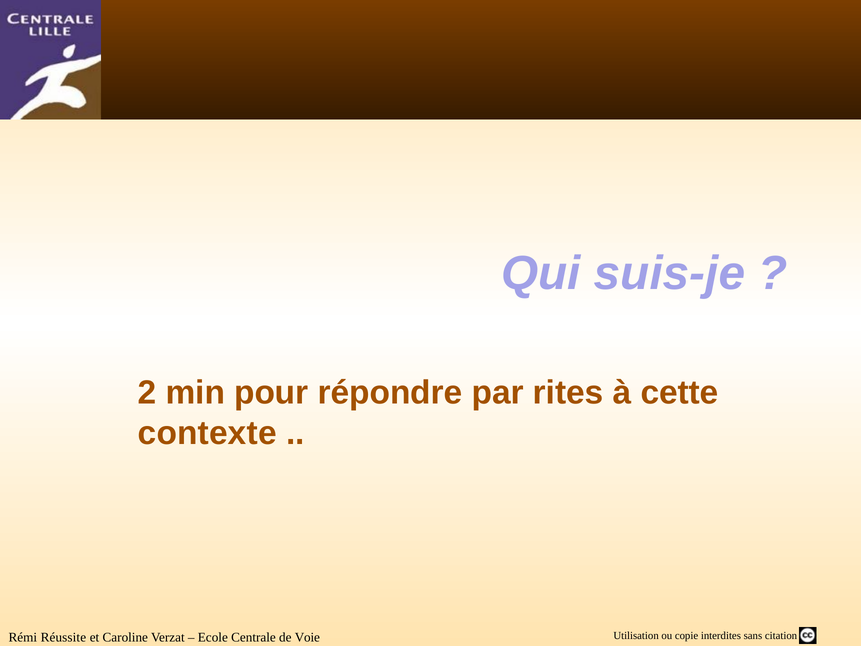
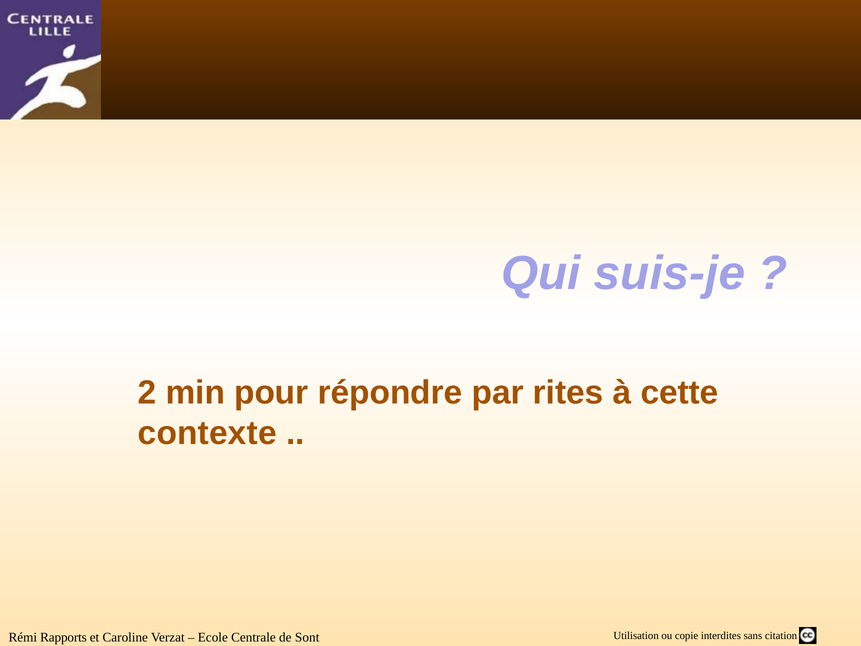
Réussite: Réussite -> Rapports (64, 637)
Voie: Voie -> Sont (307, 637)
